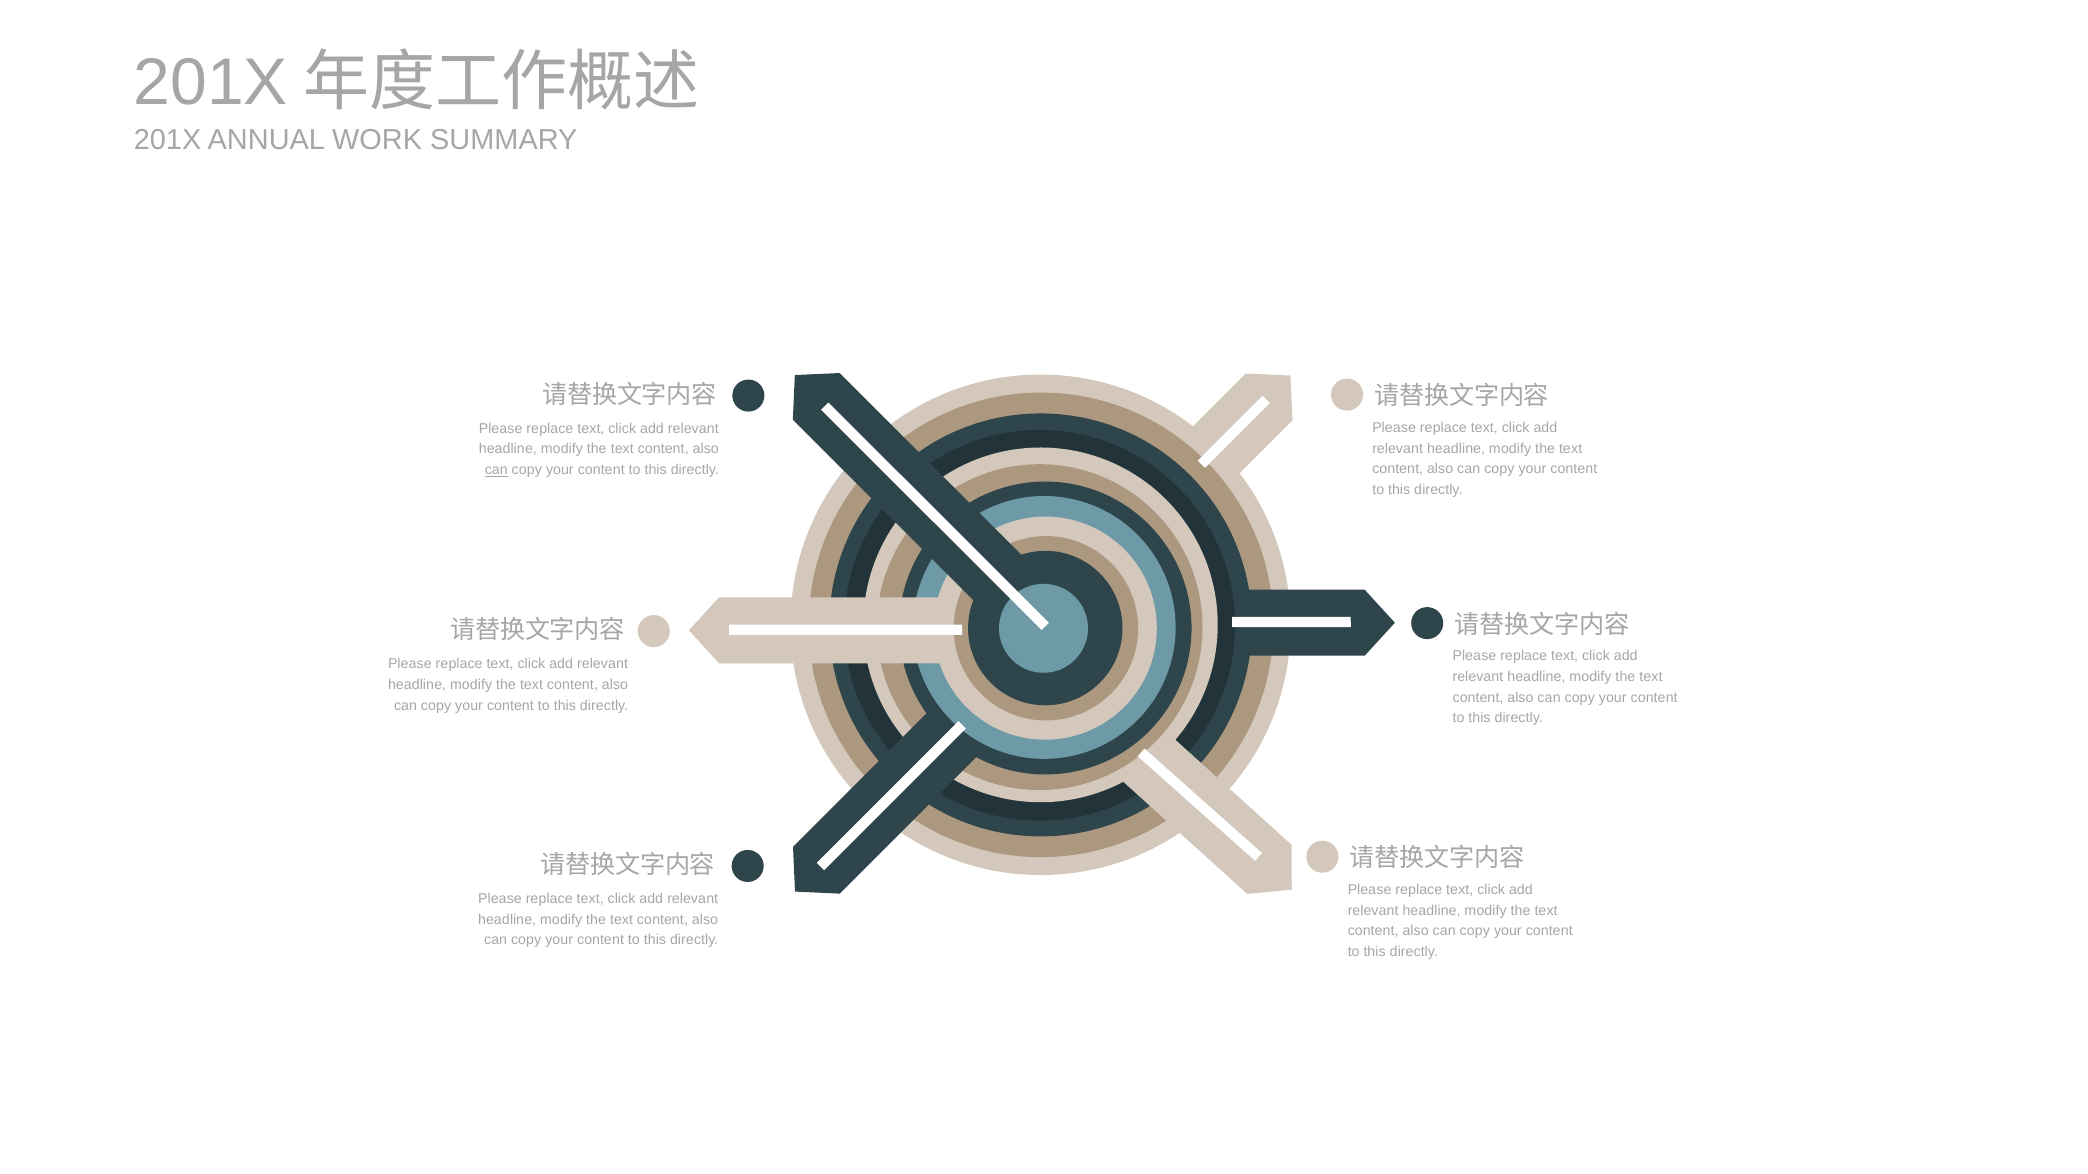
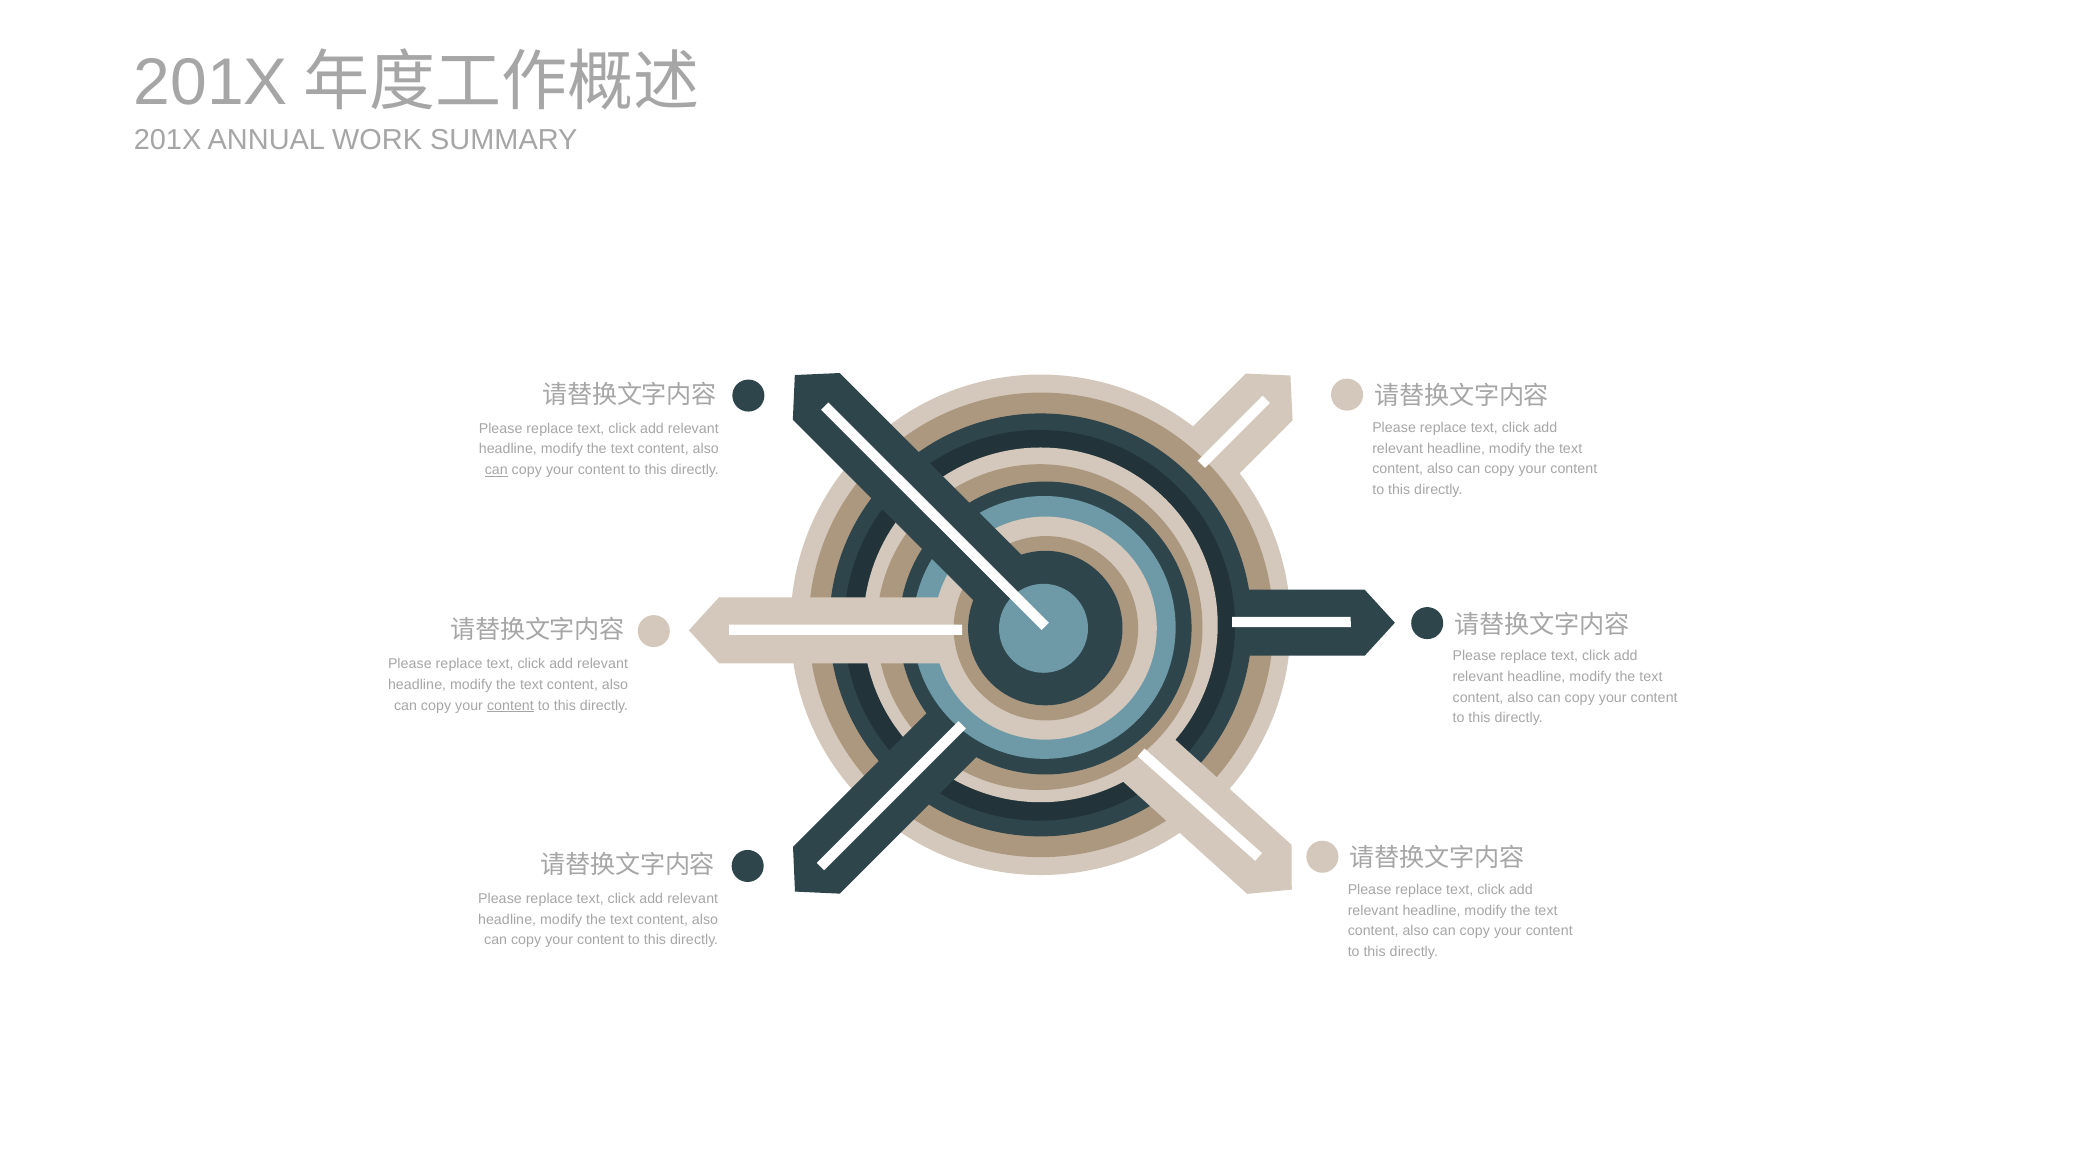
content underline: none -> present (510, 706)
